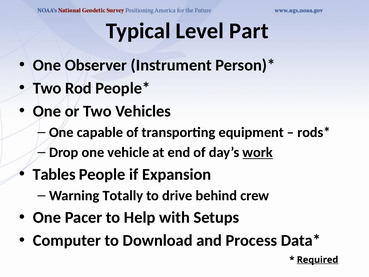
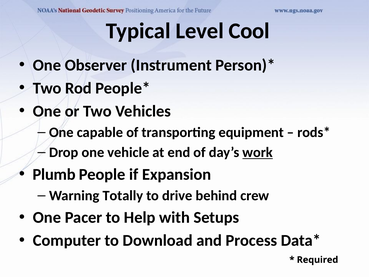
Part: Part -> Cool (249, 31)
Tables: Tables -> Plumb (54, 174)
Required underline: present -> none (317, 260)
